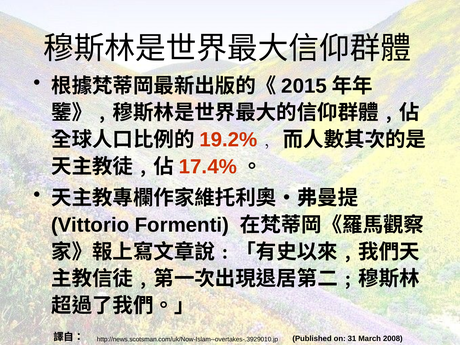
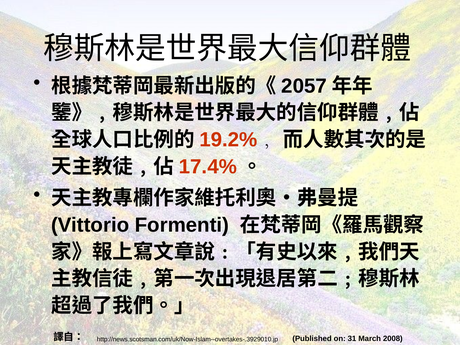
2015: 2015 -> 2057 (304, 86)
